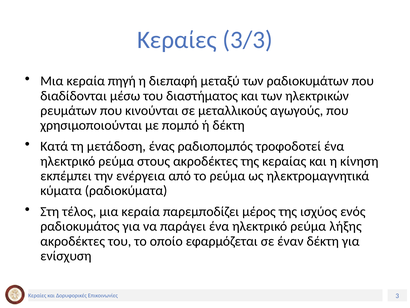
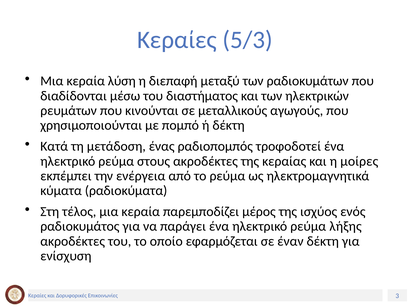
3/3: 3/3 -> 5/3 (248, 40)
πηγή: πηγή -> λύση (122, 81)
κίνηση: κίνηση -> μοίρες (359, 161)
